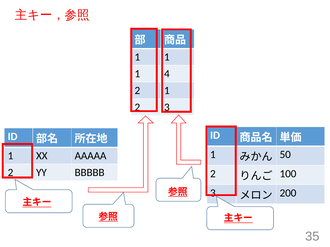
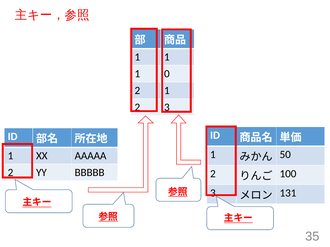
4: 4 -> 0 (167, 74)
200: 200 -> 131 (288, 193)
